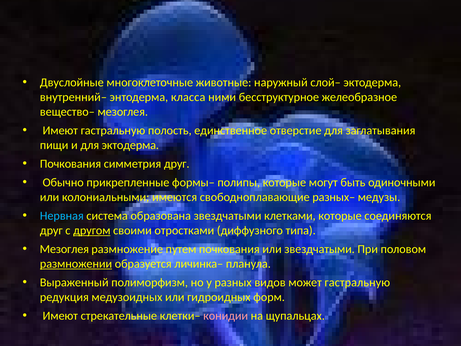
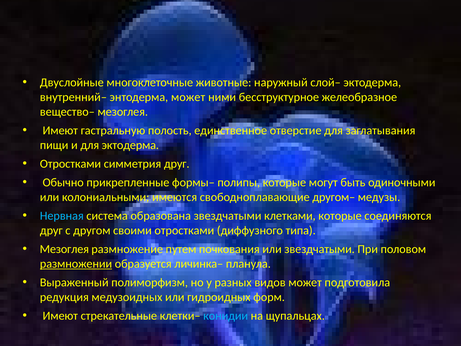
энтодерма класса: класса -> может (188, 97)
Почкования: Почкования -> Отростками (70, 164)
разных–: разных– -> другом– (334, 197)
другом underline: present -> none (92, 230)
может гастральную: гастральную -> подготовила (357, 282)
конидии colour: pink -> light blue (226, 315)
